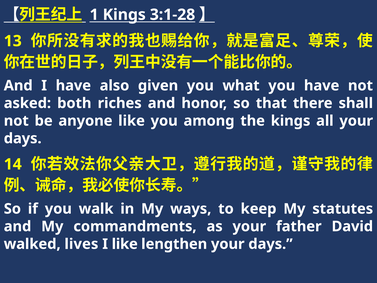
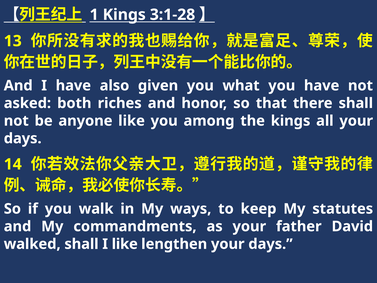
walked lives: lives -> shall (82, 244)
